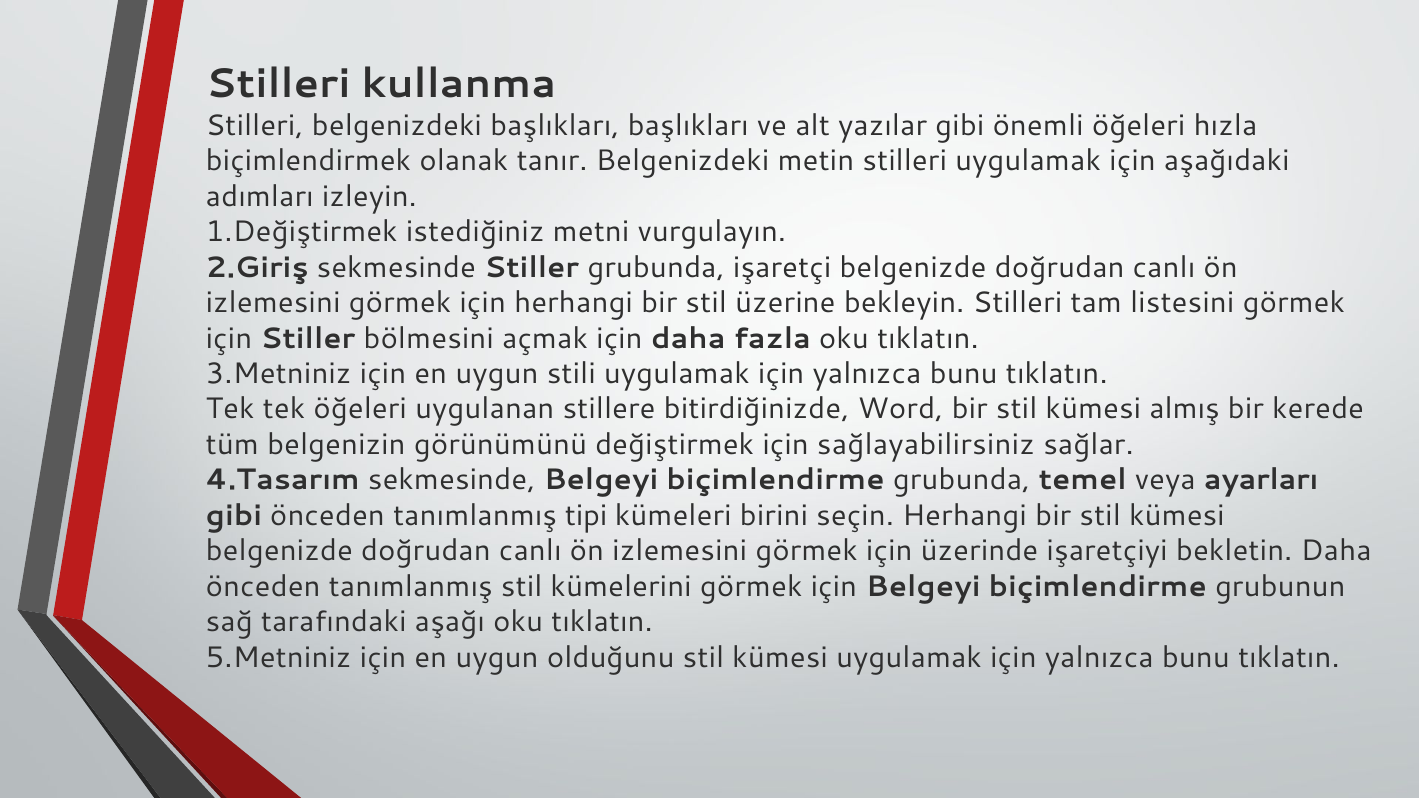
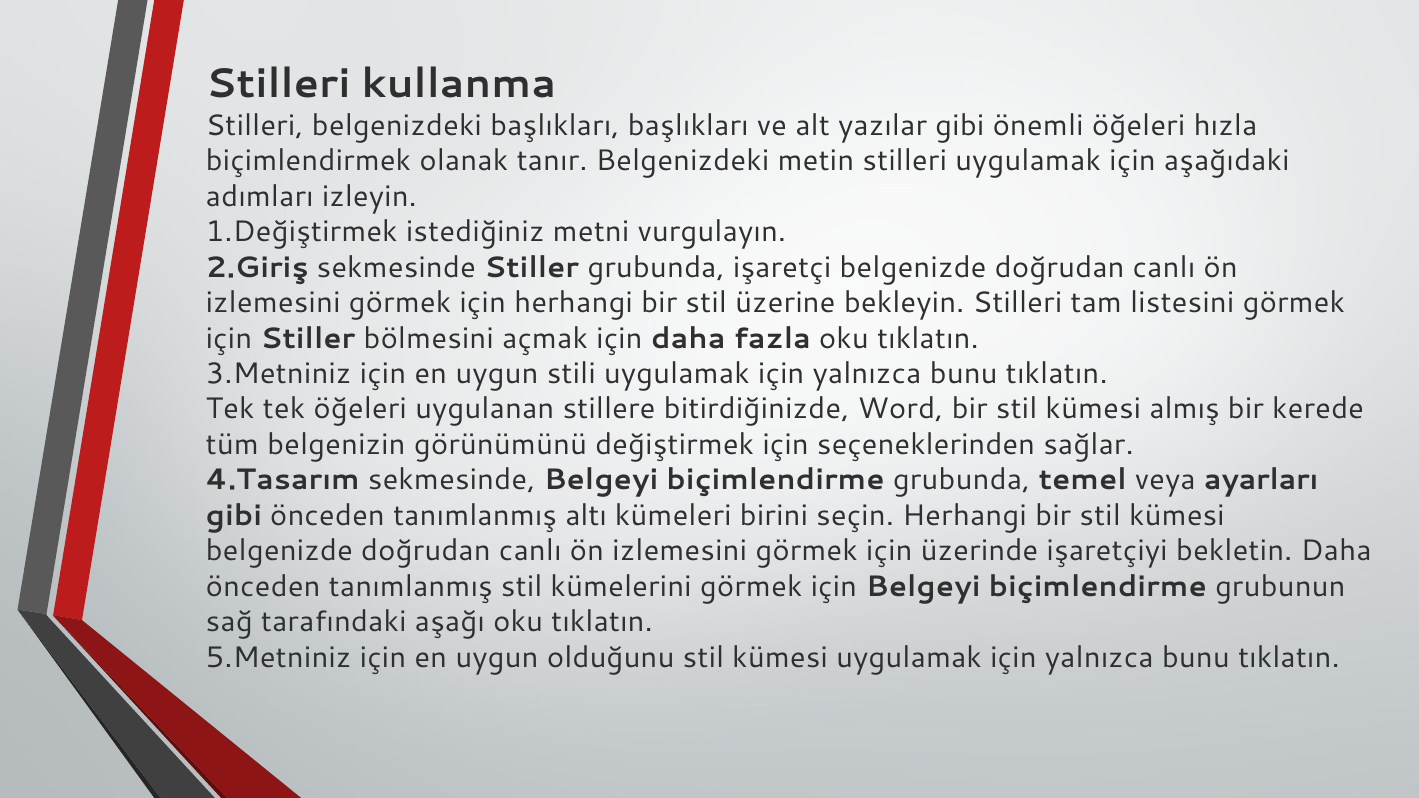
sağlayabilirsiniz: sağlayabilirsiniz -> seçeneklerinden (926, 445)
tipi: tipi -> altı (586, 516)
